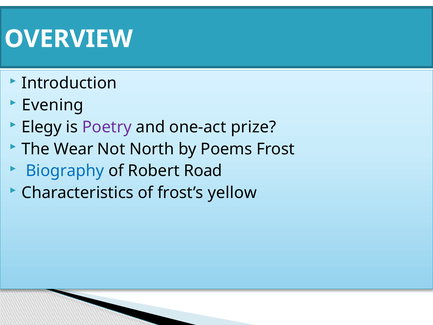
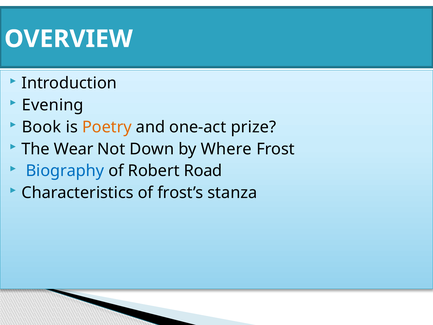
Elegy: Elegy -> Book (42, 127)
Poetry colour: purple -> orange (107, 127)
North: North -> Down (152, 149)
Poems: Poems -> Where (226, 149)
yellow: yellow -> stanza (232, 193)
